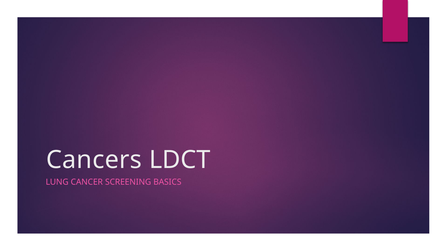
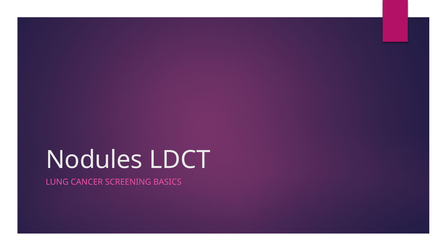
Cancers: Cancers -> Nodules (94, 160)
